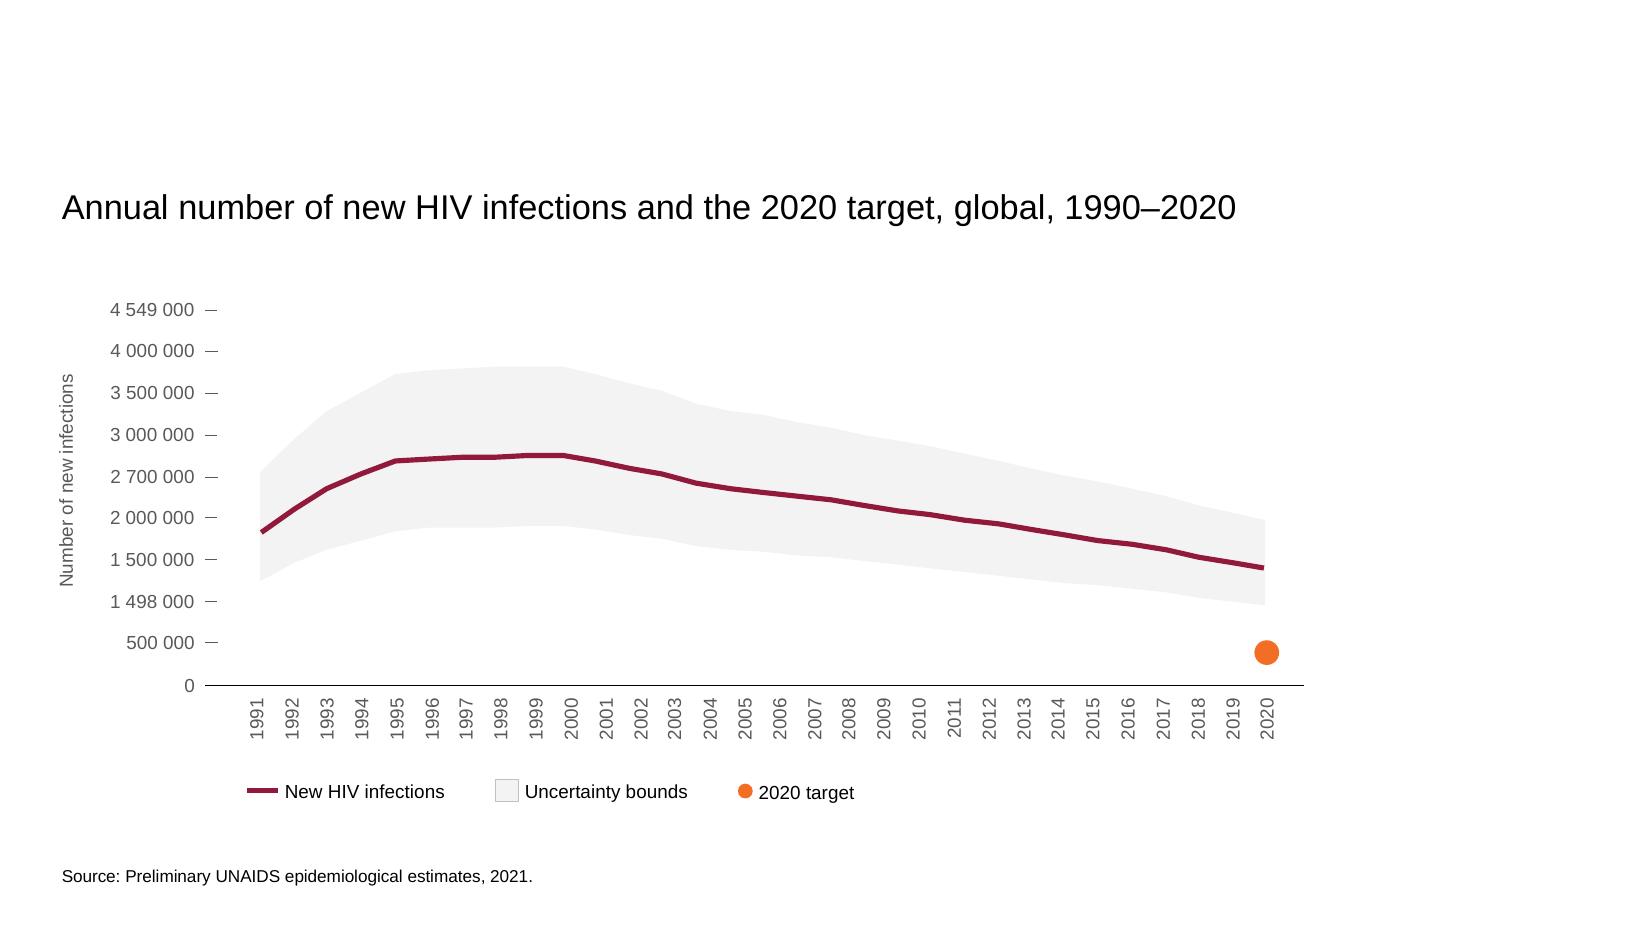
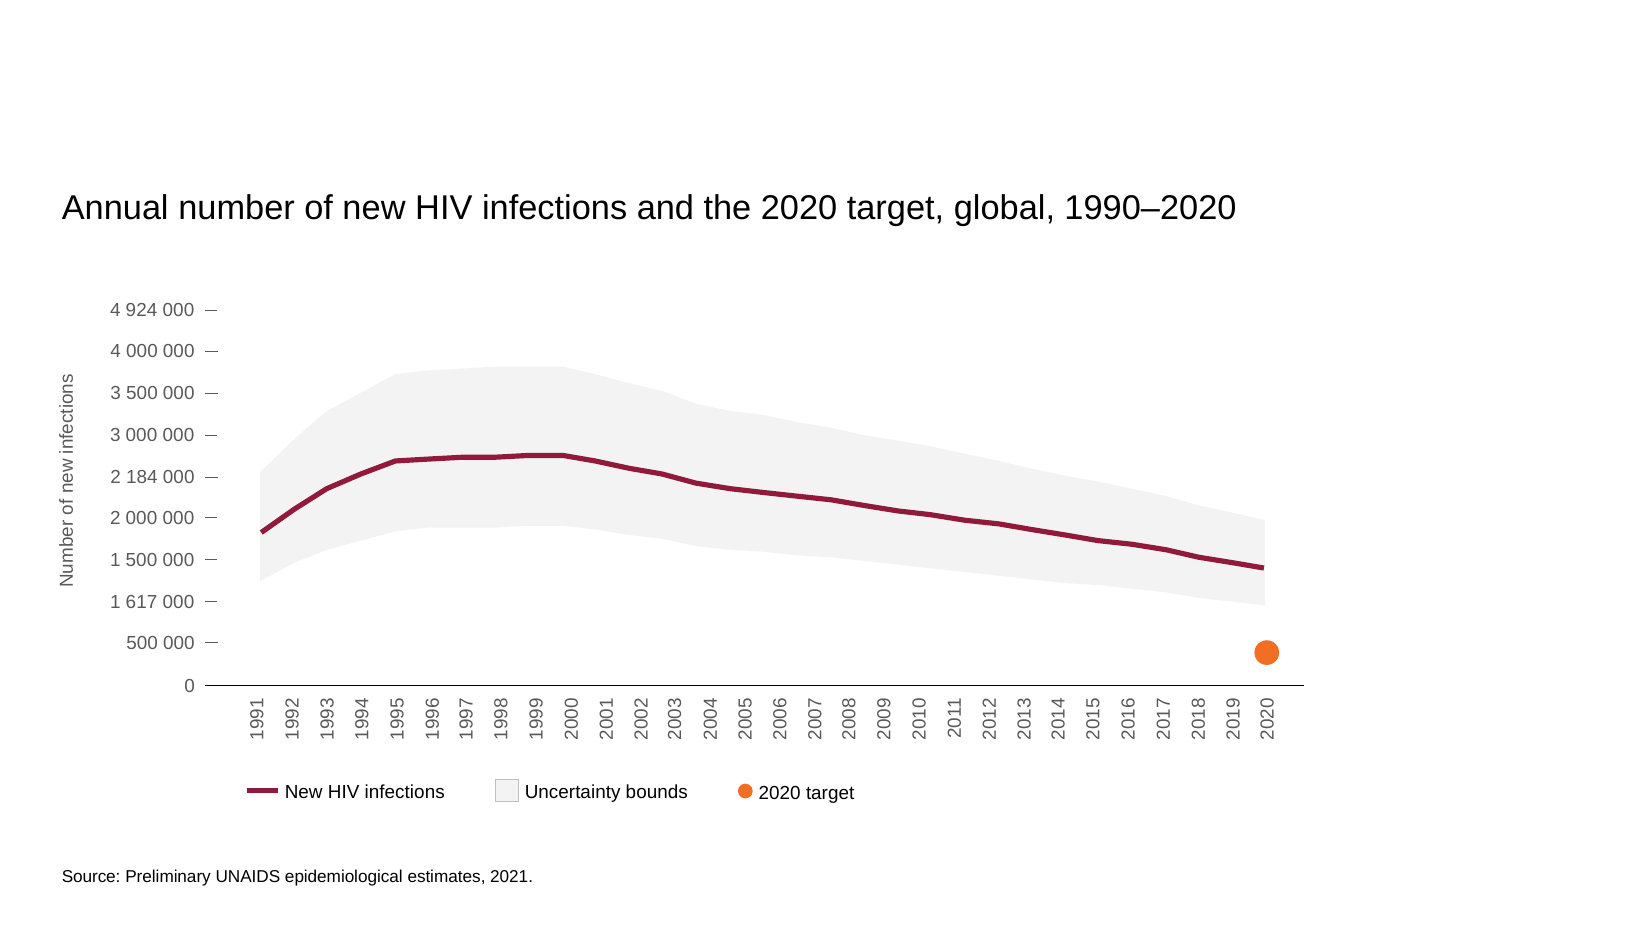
549: 549 -> 924 (142, 311)
700: 700 -> 184 (142, 477)
498: 498 -> 617 (142, 602)
